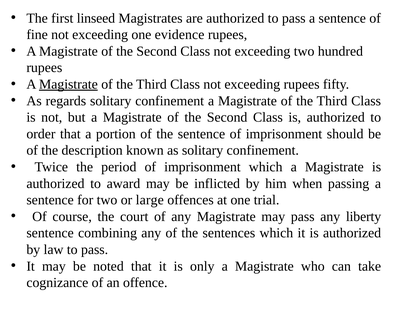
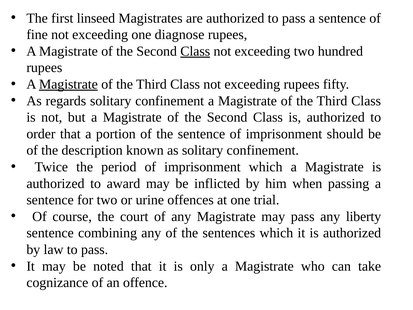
evidence: evidence -> diagnose (180, 35)
Class underline: none -> present (195, 51)
large: large -> urine (150, 200)
